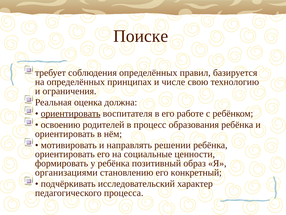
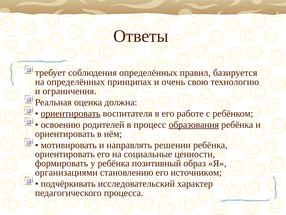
Поиске: Поиске -> Ответы (141, 36)
числе: числе -> очень (173, 82)
образования underline: none -> present (194, 124)
конкретный: конкретный -> источником (196, 172)
